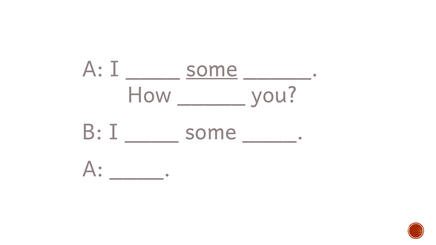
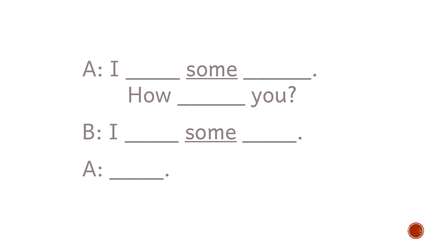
some underline: none -> present (211, 133)
